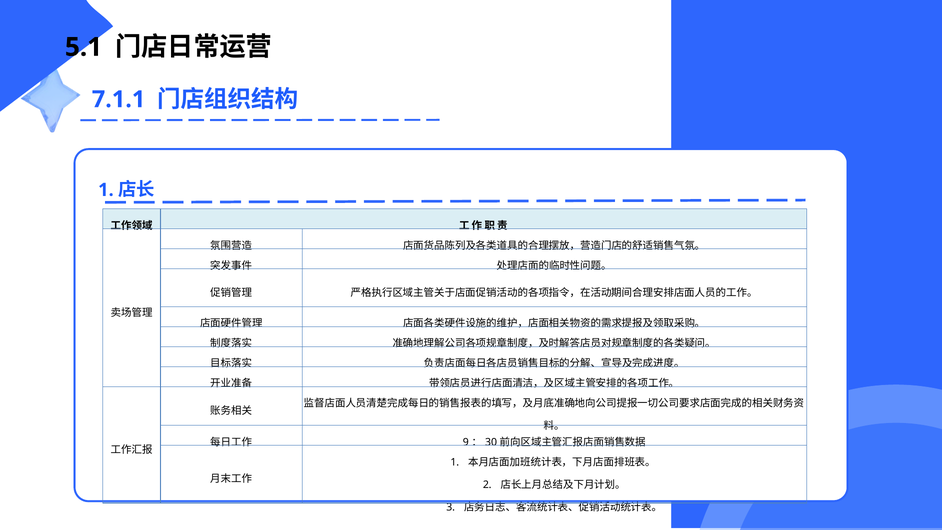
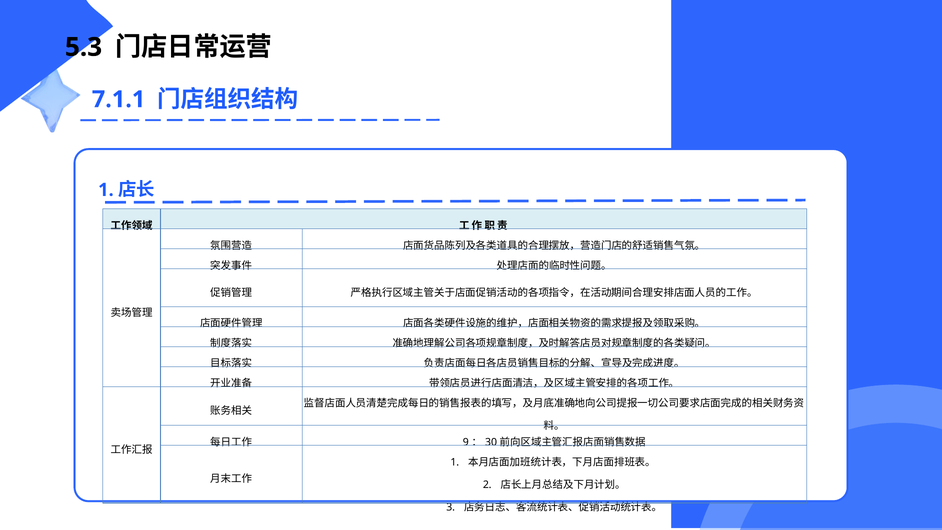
5.1: 5.1 -> 5.3 (84, 47)
